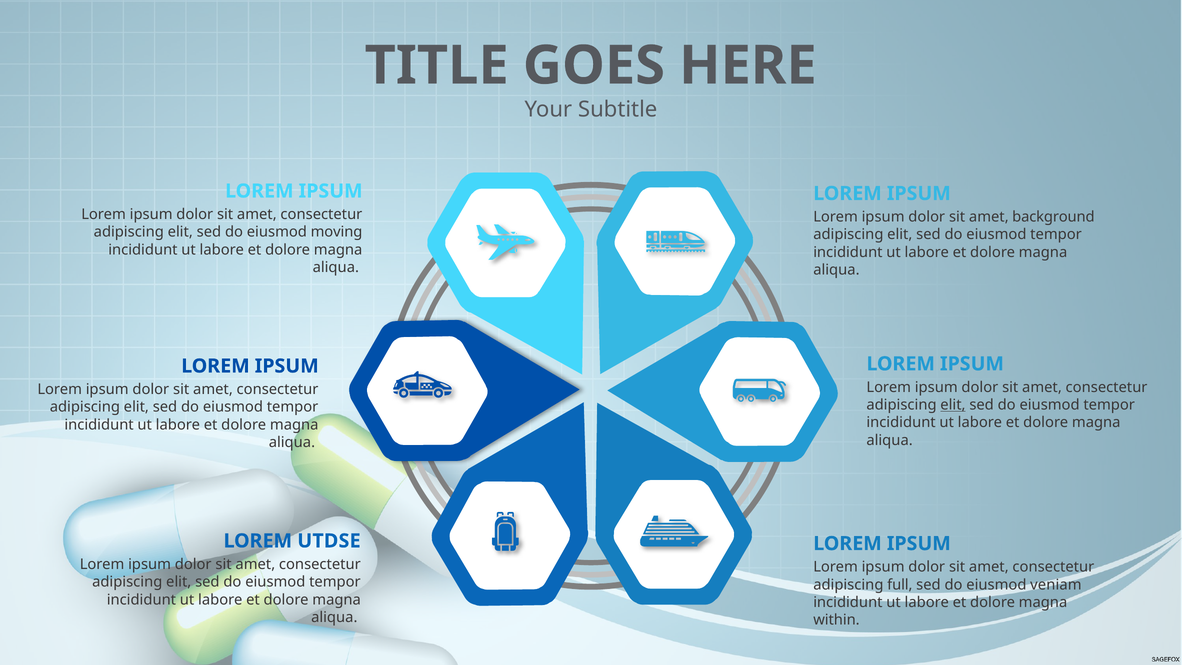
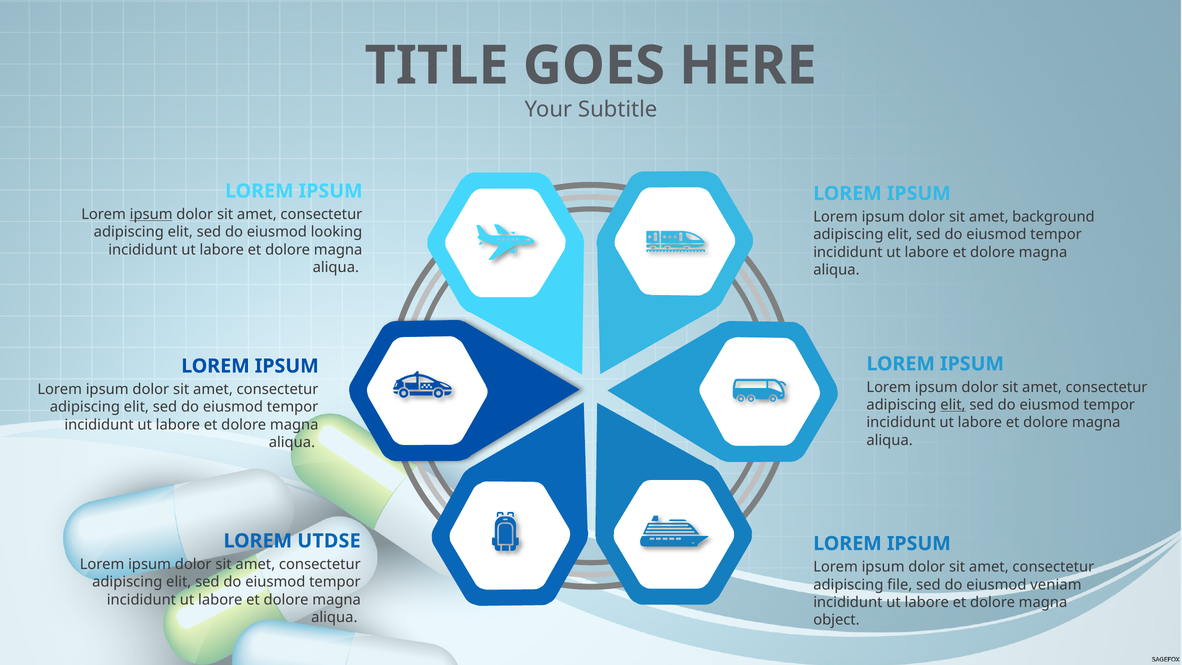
ipsum underline: none -> present (151, 214)
moving: moving -> looking (336, 232)
full: full -> file (900, 585)
within: within -> object (836, 620)
